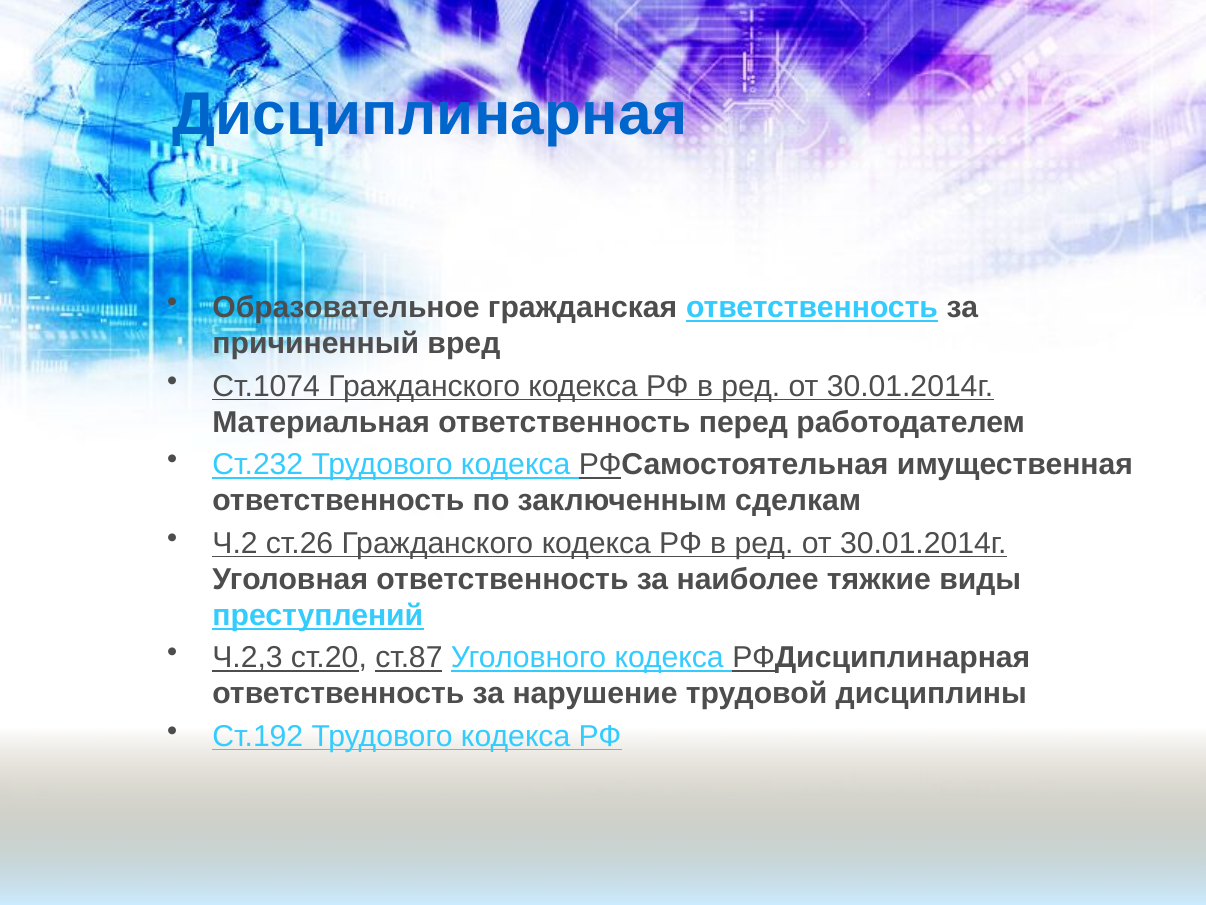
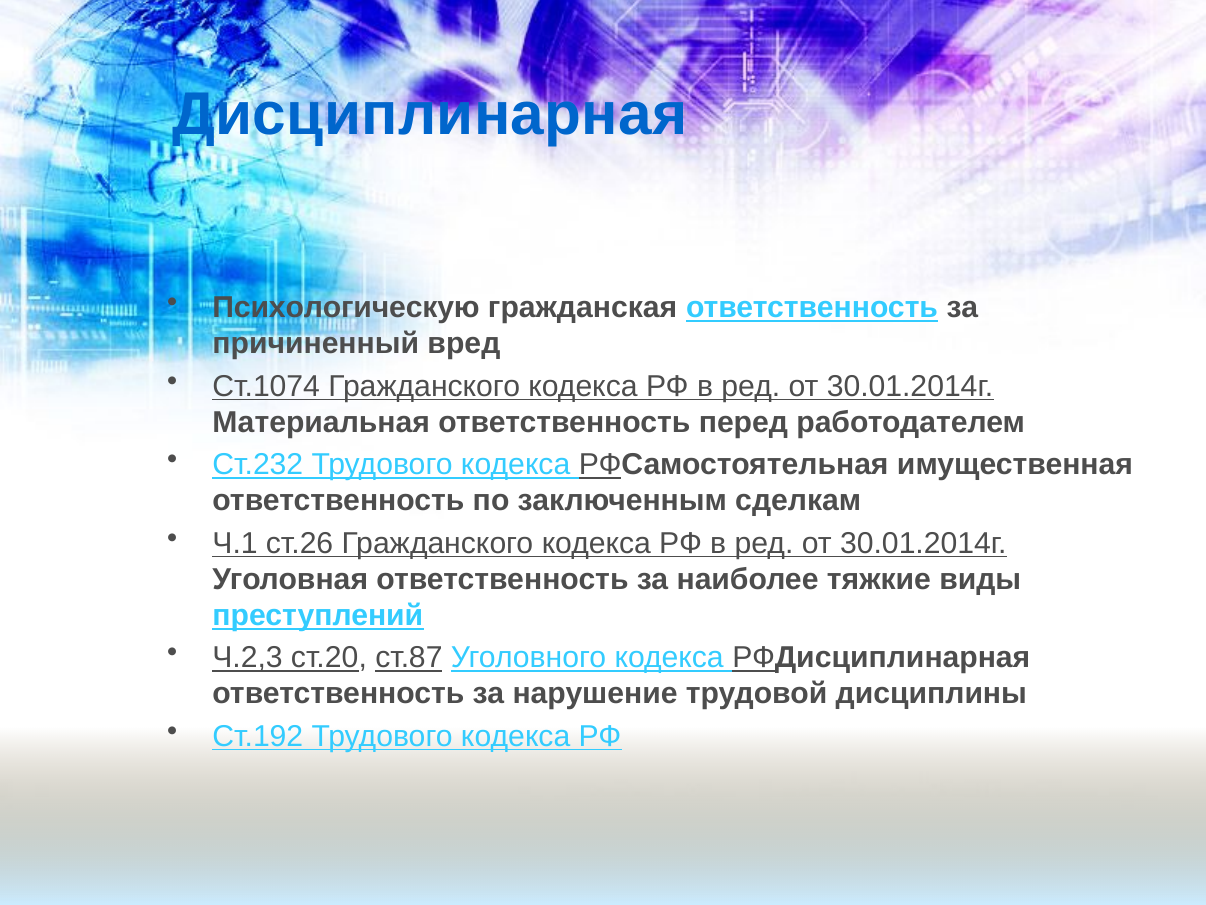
Образовательное: Образовательное -> Психологическую (346, 308)
Ч.2: Ч.2 -> Ч.1 (235, 543)
